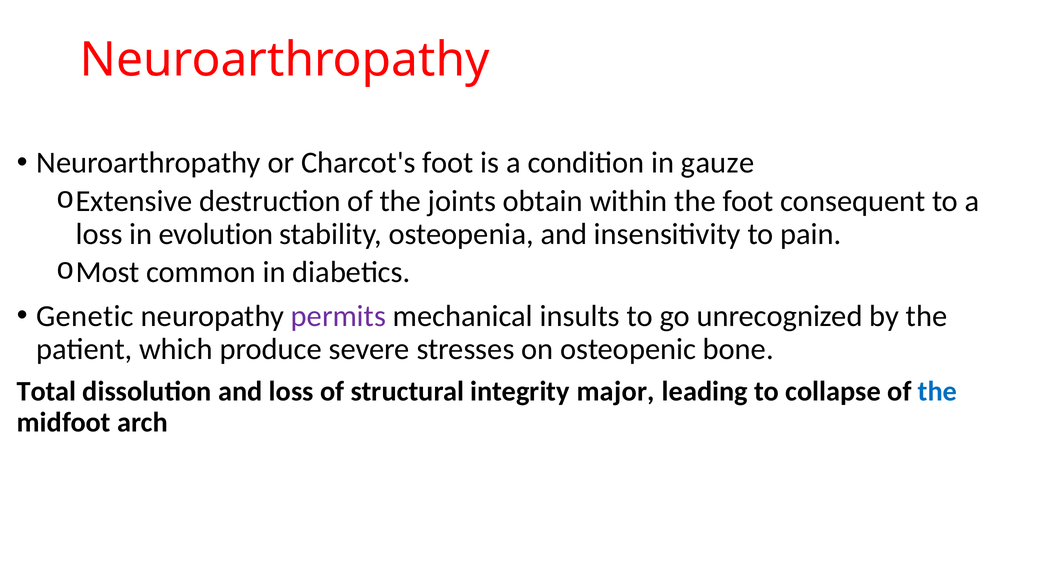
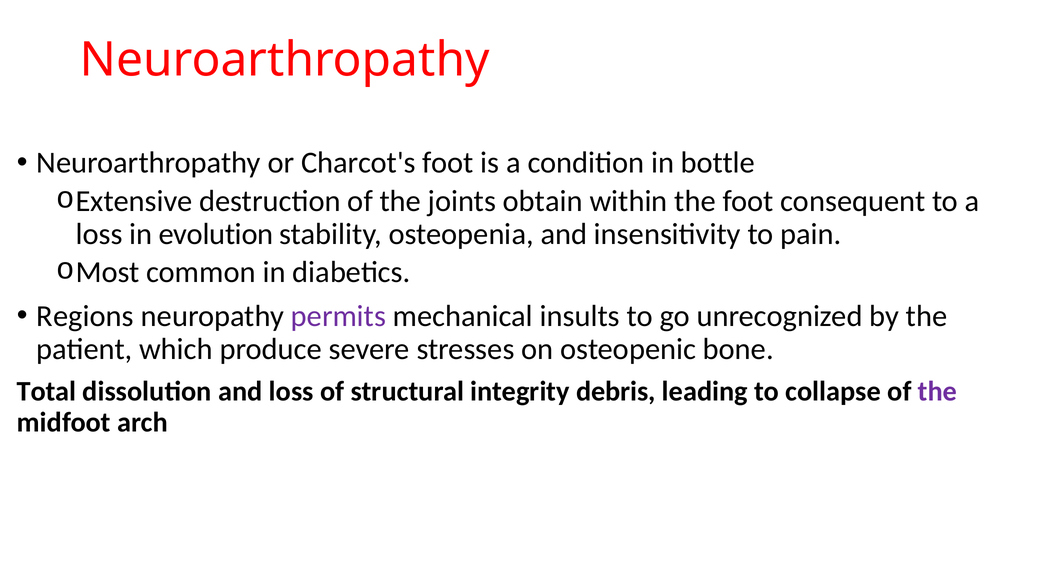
gauze: gauze -> bottle (718, 163)
Genetic: Genetic -> Regions (85, 316)
major: major -> debris (616, 392)
the colour: blue -> purple (938, 392)
